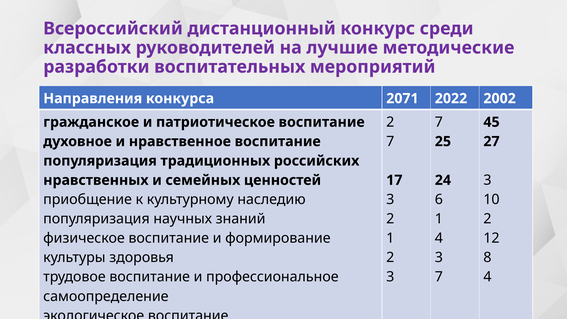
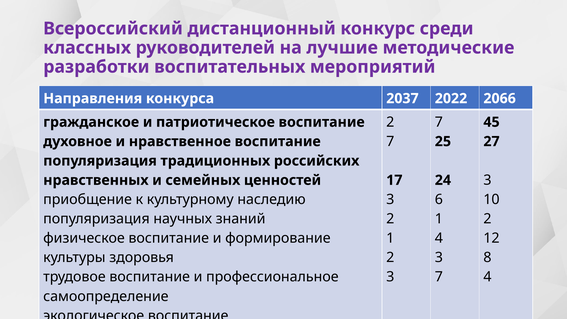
2071: 2071 -> 2037 (402, 98)
2002: 2002 -> 2066 (500, 98)
